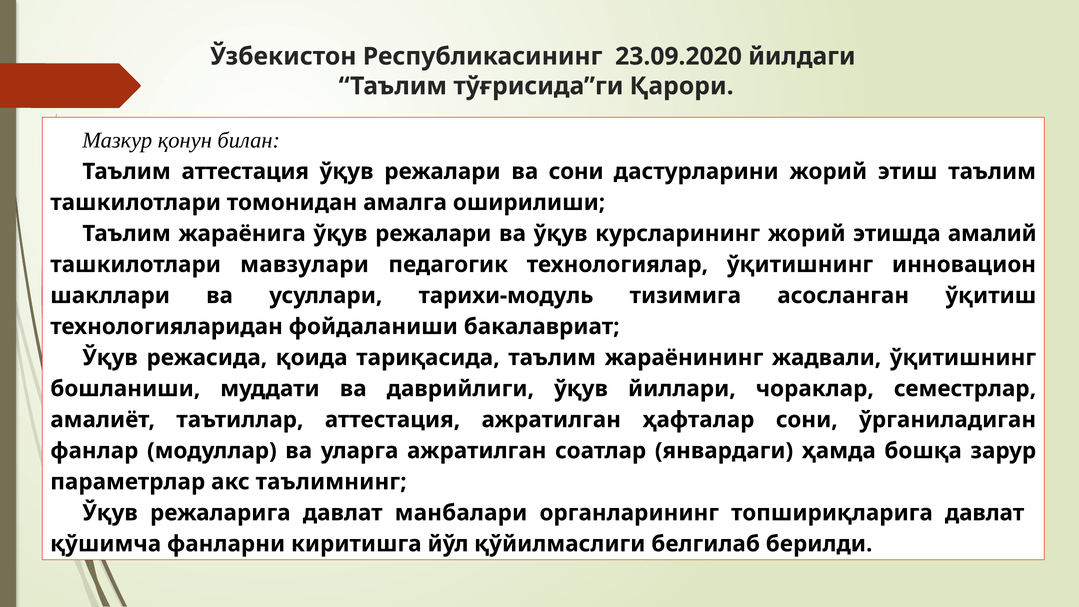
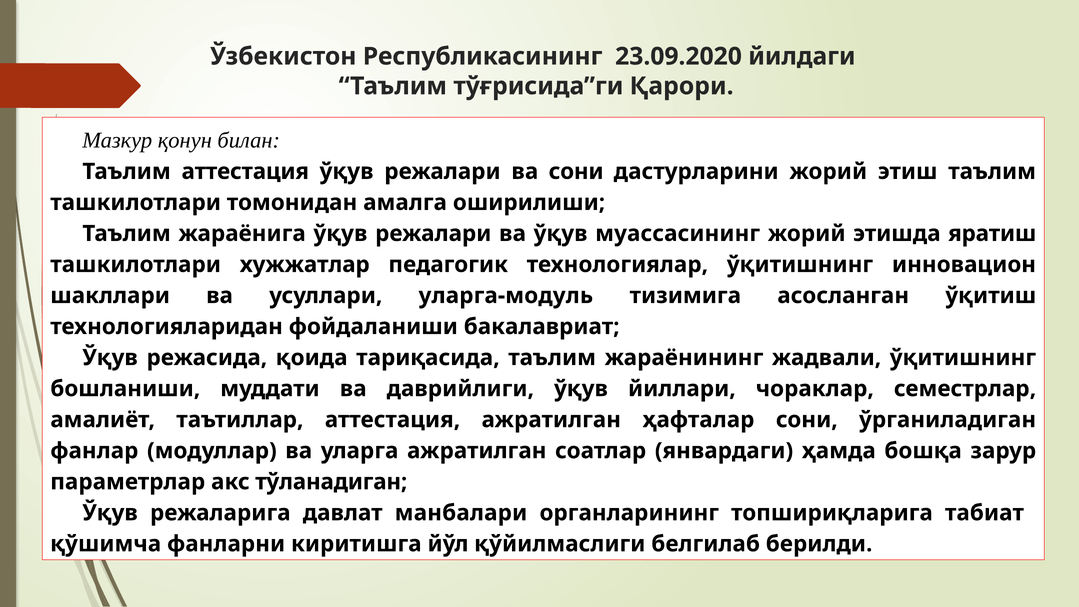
курсларининг: курсларининг -> муассасининг (678, 234)
амалий: амалий -> яратиш (992, 234)
мавзулари: мавзулари -> хужжатлар (305, 265)
тарихи-модуль: тарихи-модуль -> уларга-модуль (506, 296)
таълимнинг: таълимнинг -> тўланадиган (331, 482)
топшириқларига давлат: давлат -> табиат (984, 513)
